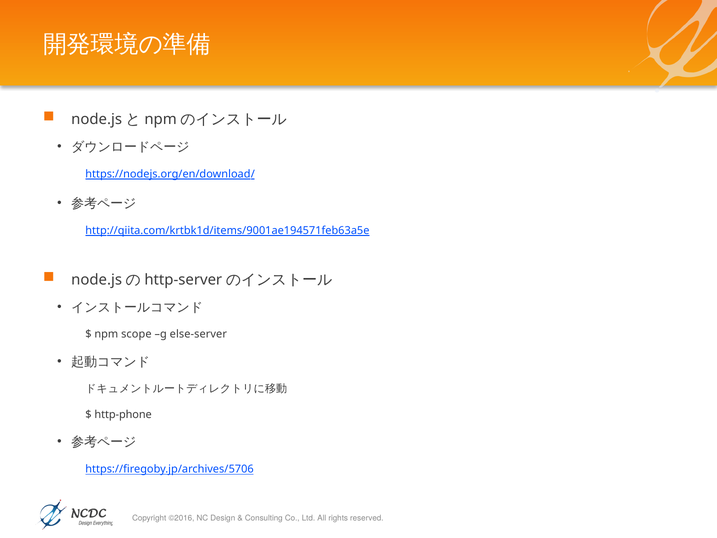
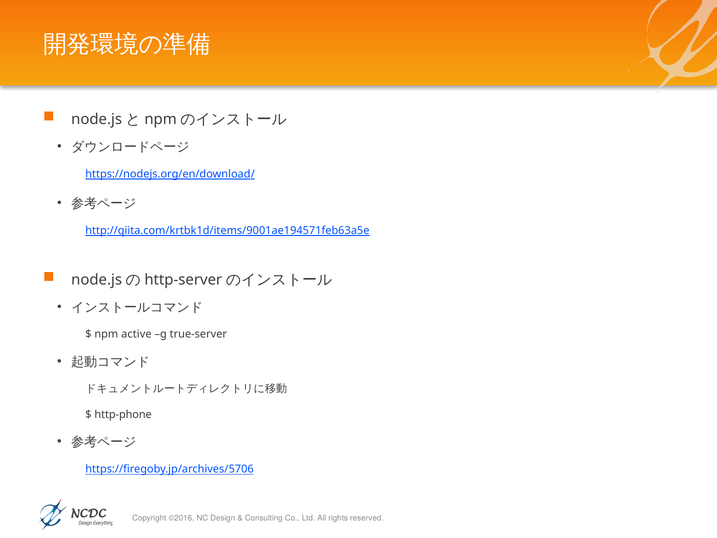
scope: scope -> active (136, 334)
else-server: else-server -> true-server (198, 334)
